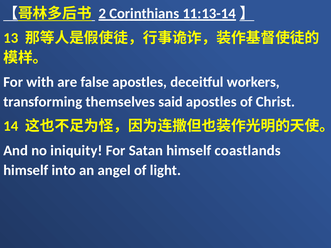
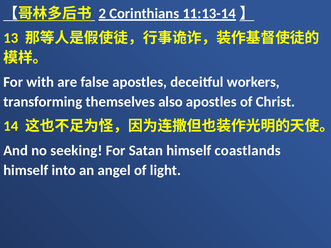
said: said -> also (170, 102)
iniquity: iniquity -> seeking (76, 151)
